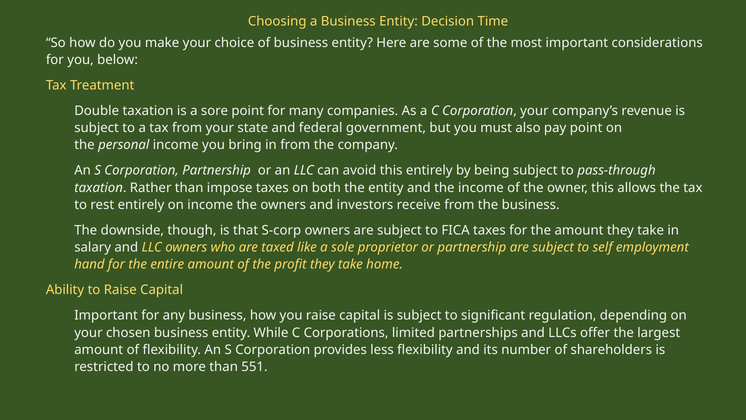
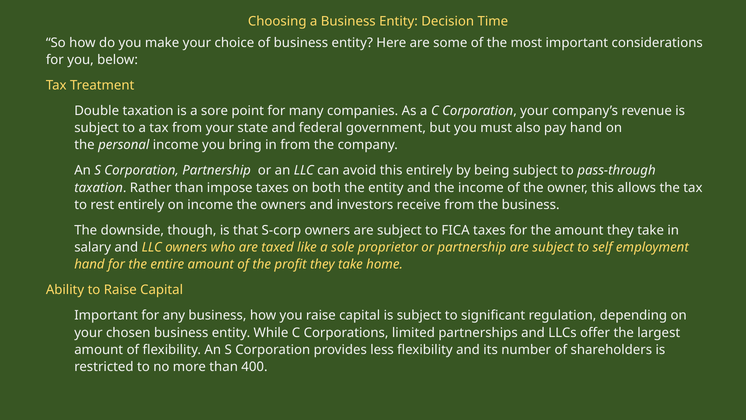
pay point: point -> hand (586, 128)
551: 551 -> 400 (254, 367)
